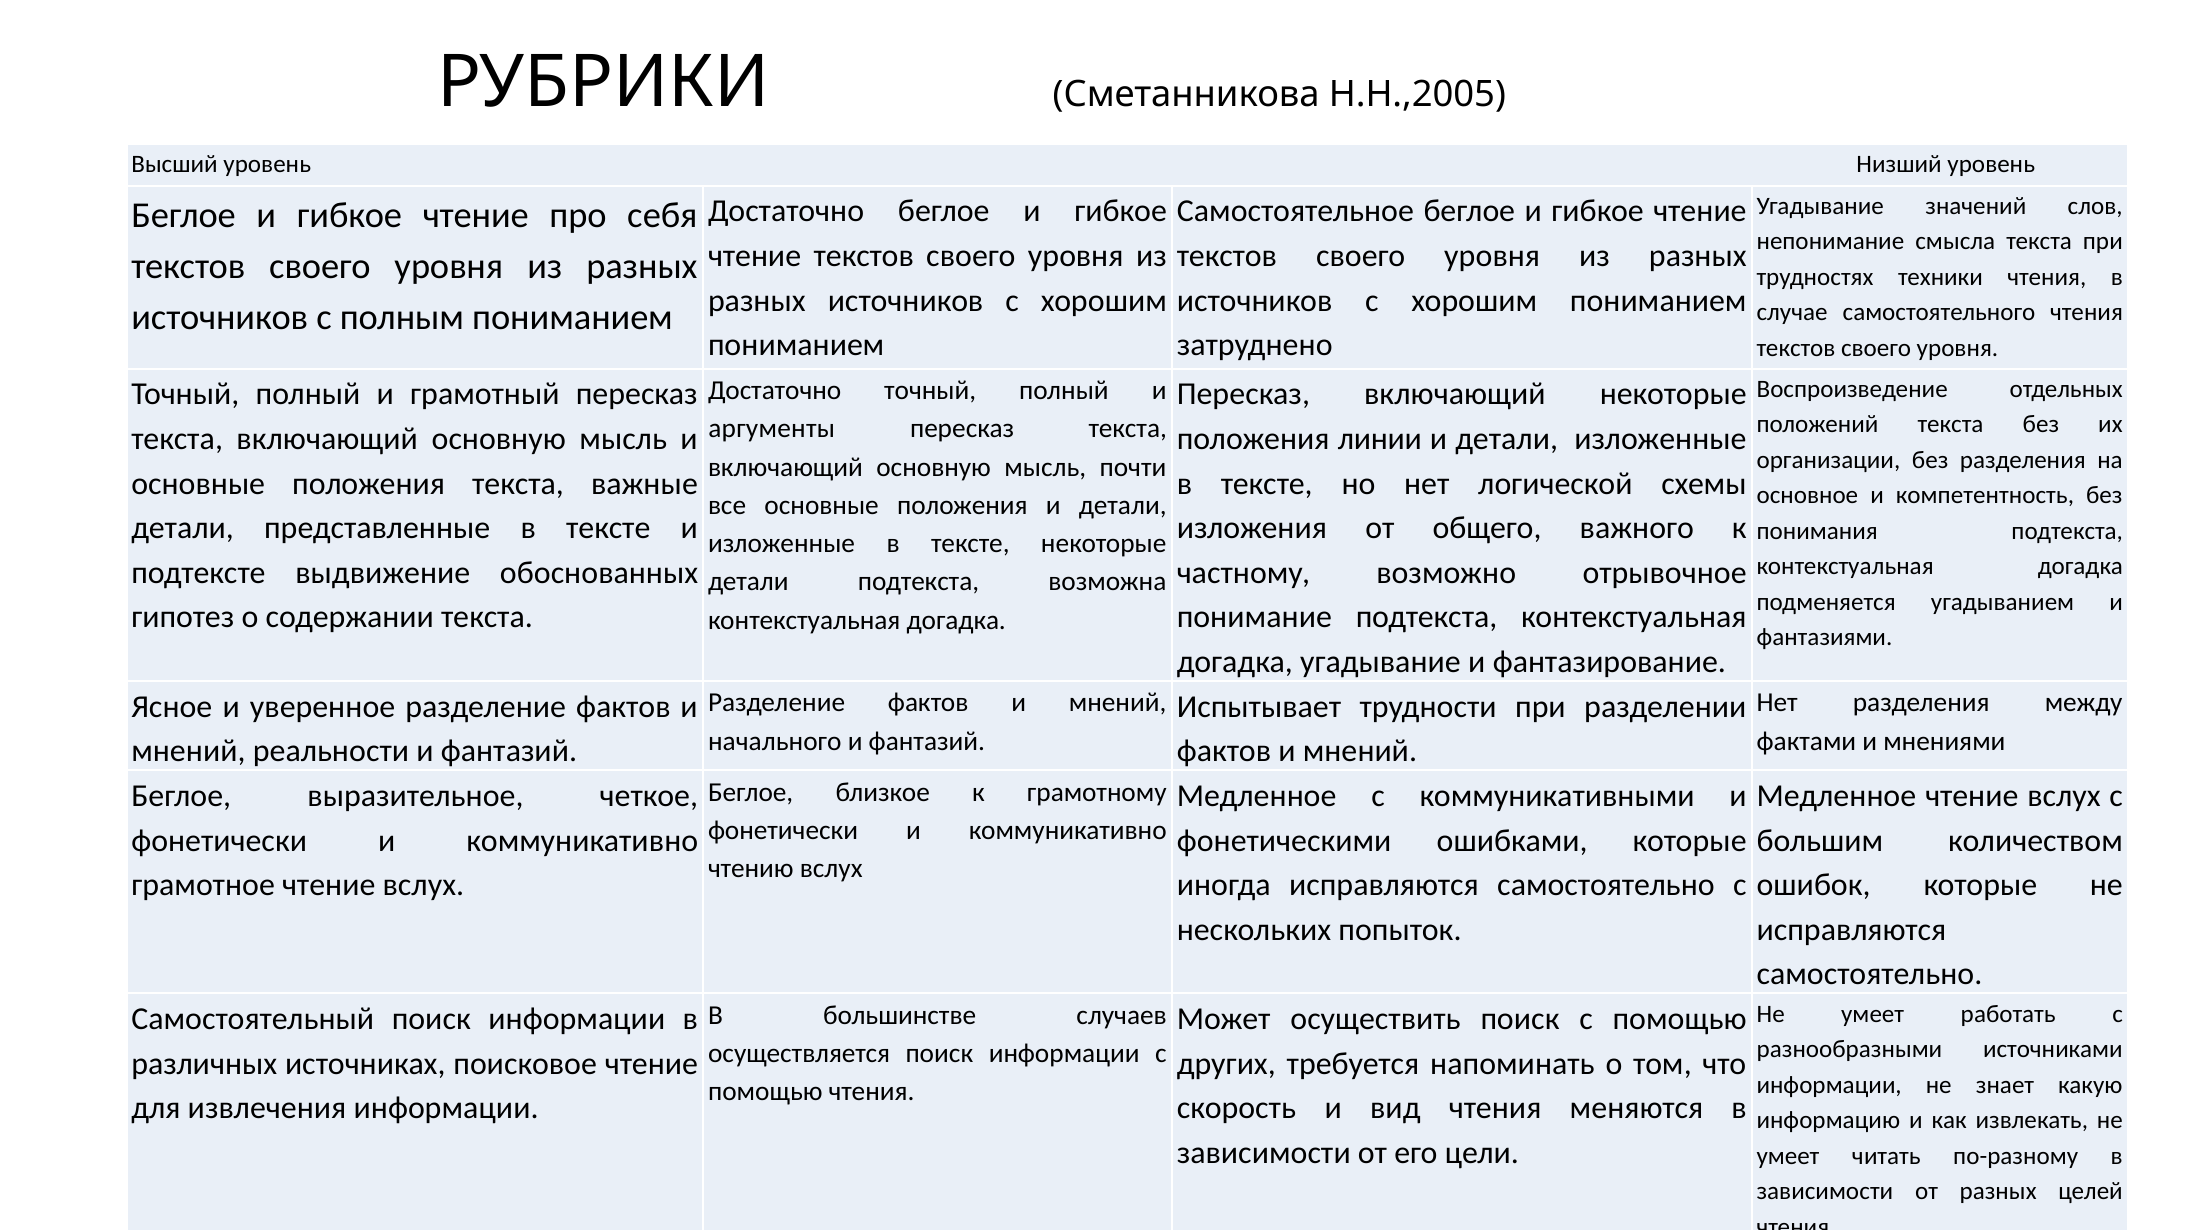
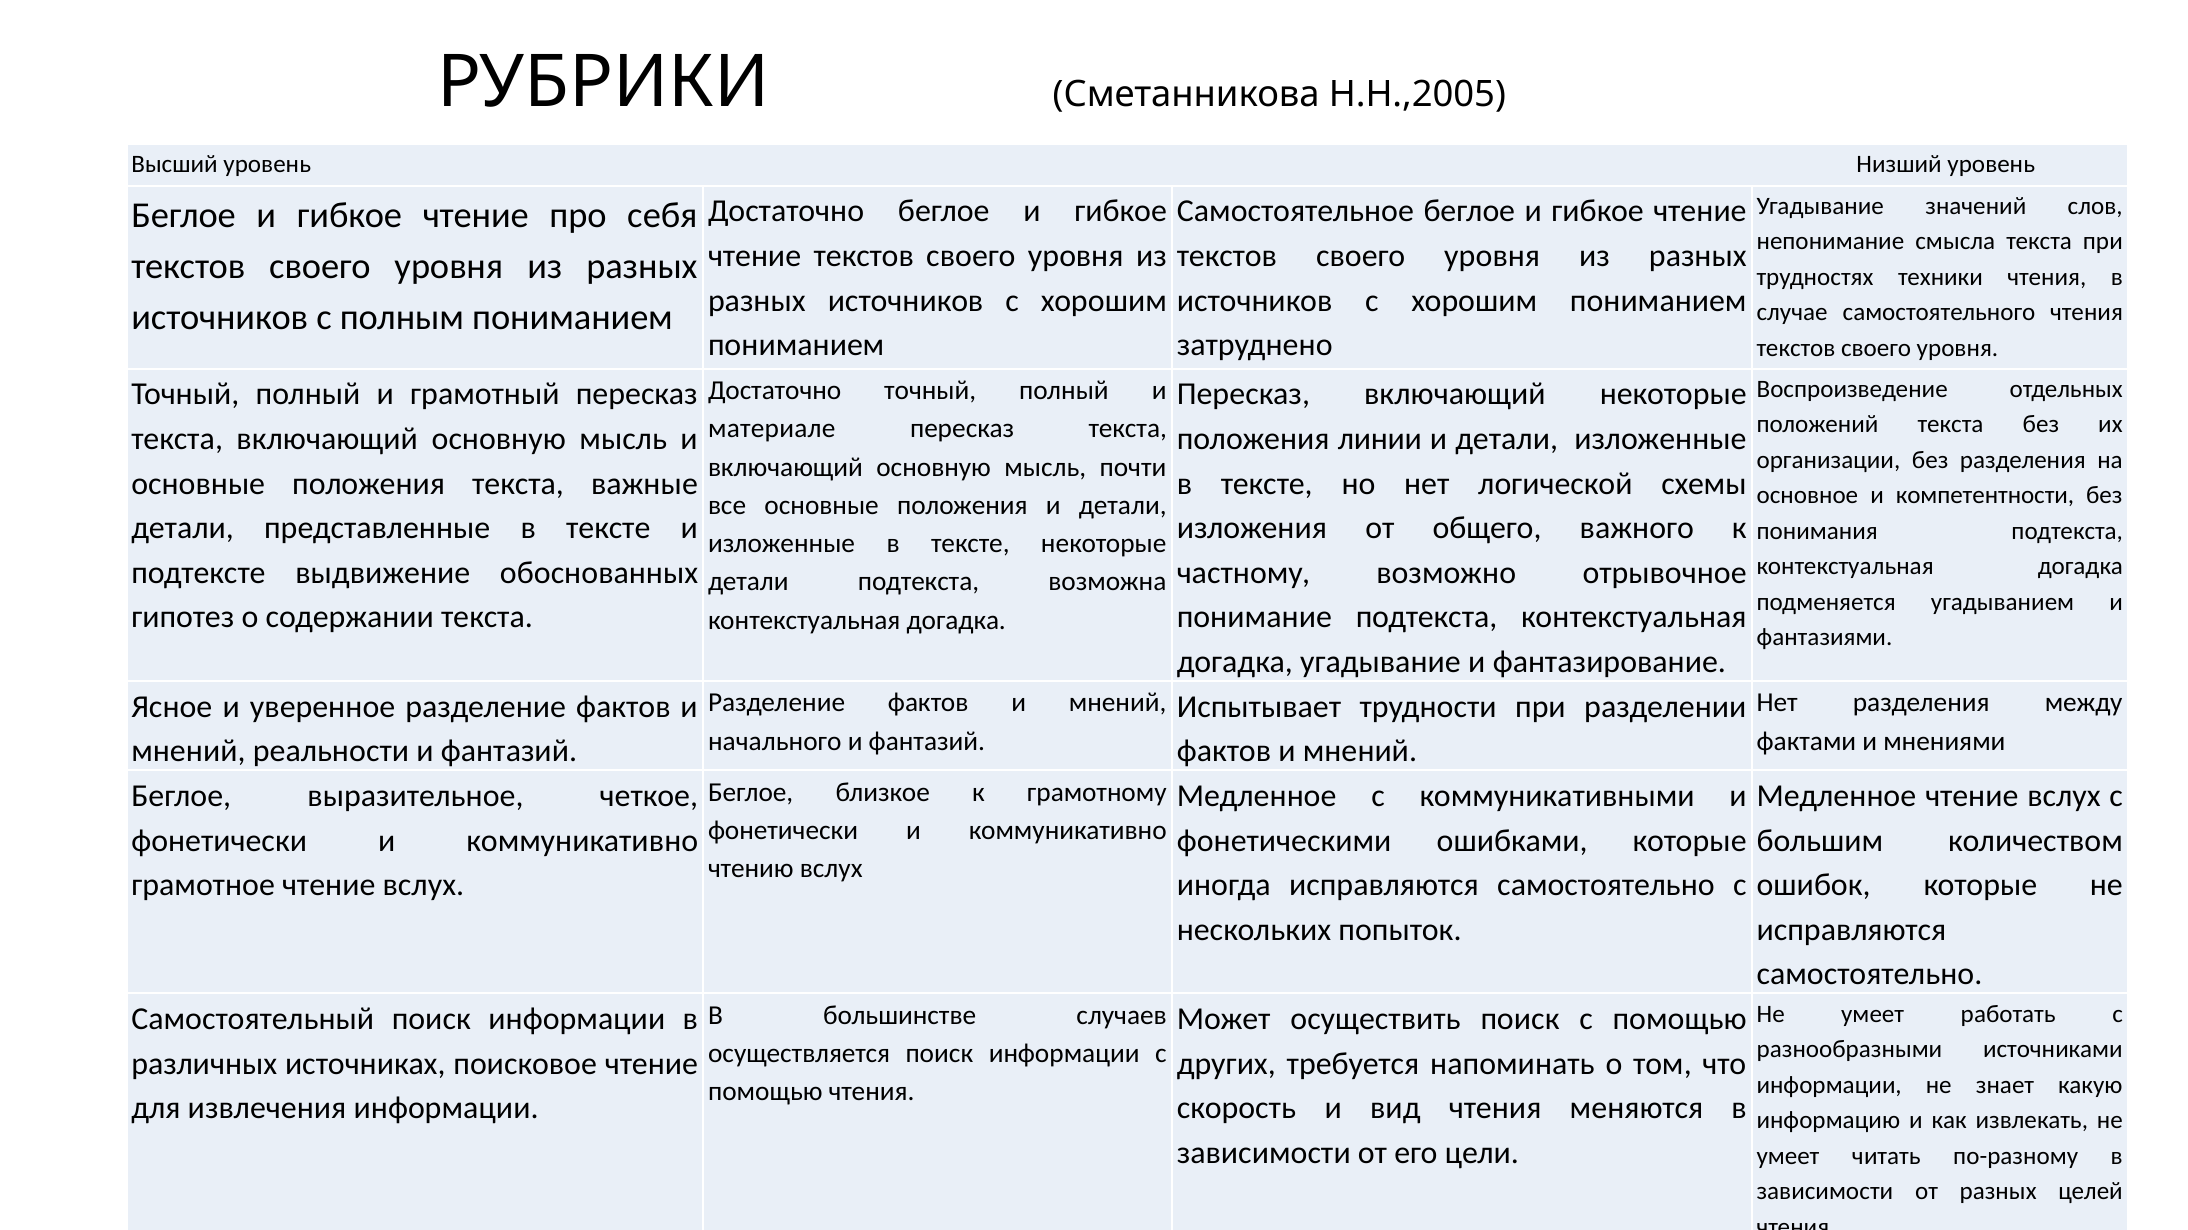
аргументы: аргументы -> материале (772, 429)
компетентность: компетентность -> компетентности (1985, 496)
